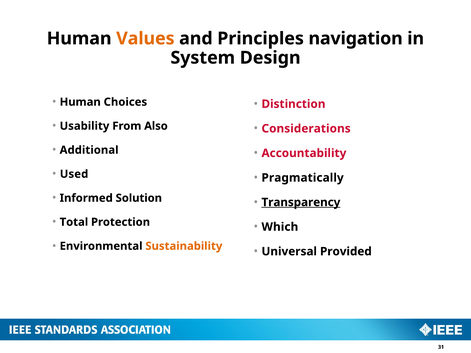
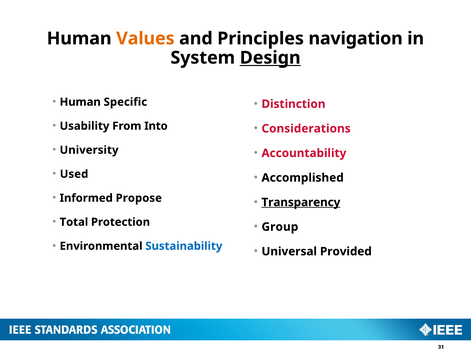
Design underline: none -> present (270, 58)
Choices: Choices -> Specific (125, 102)
Also: Also -> Into (156, 126)
Additional: Additional -> University (89, 150)
Pragmatically: Pragmatically -> Accomplished (303, 178)
Solution: Solution -> Propose (139, 198)
Which: Which -> Group (280, 227)
Sustainability colour: orange -> blue (184, 246)
